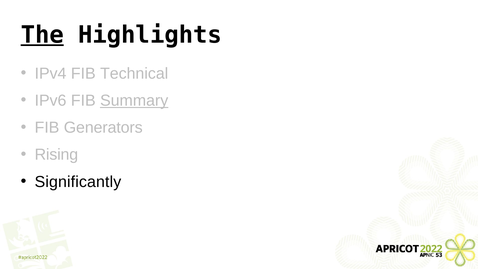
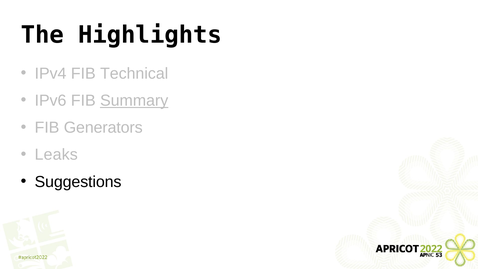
The underline: present -> none (42, 35)
Rising: Rising -> Leaks (56, 155)
Significantly: Significantly -> Suggestions (78, 182)
